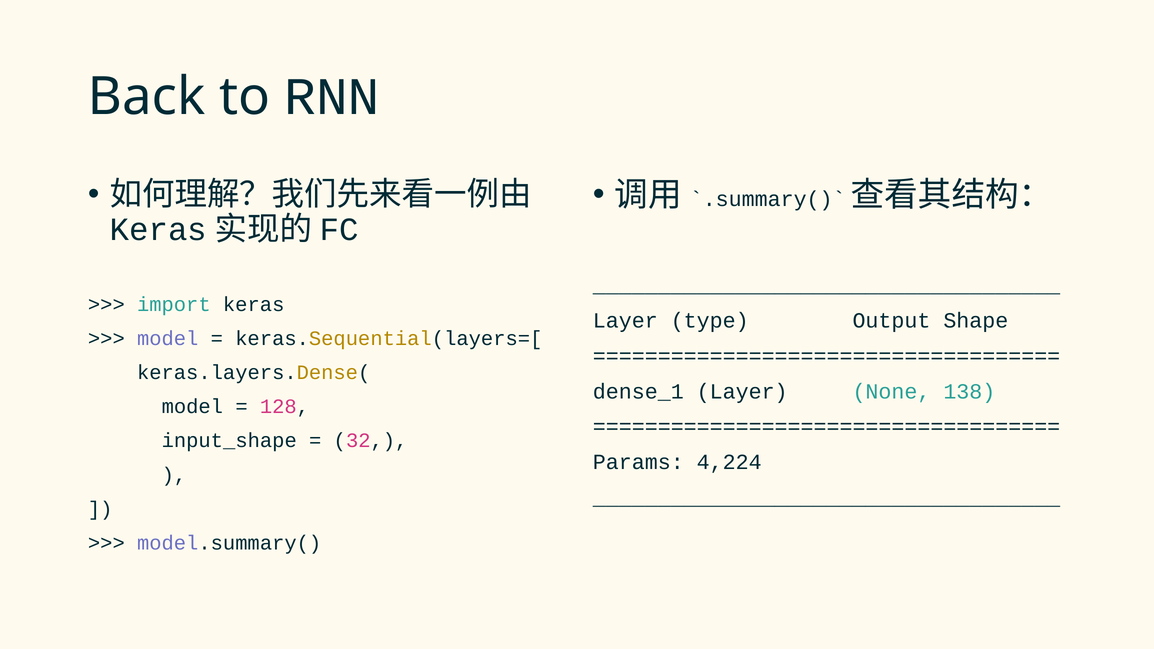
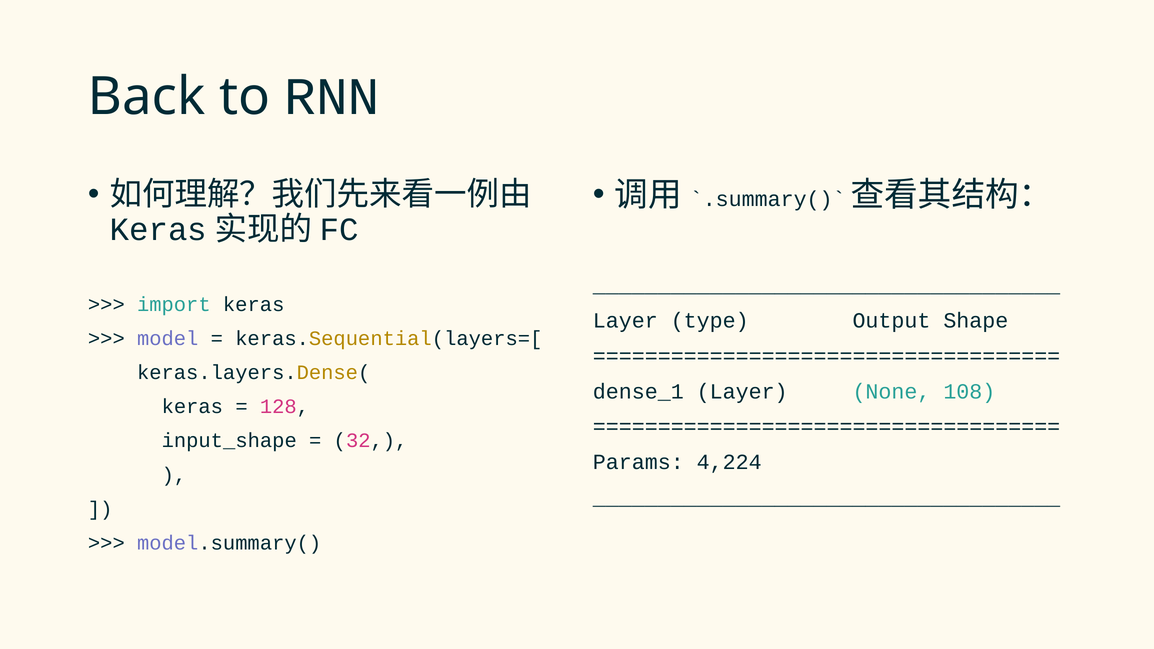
138: 138 -> 108 (969, 391)
model: model -> keras (192, 407)
